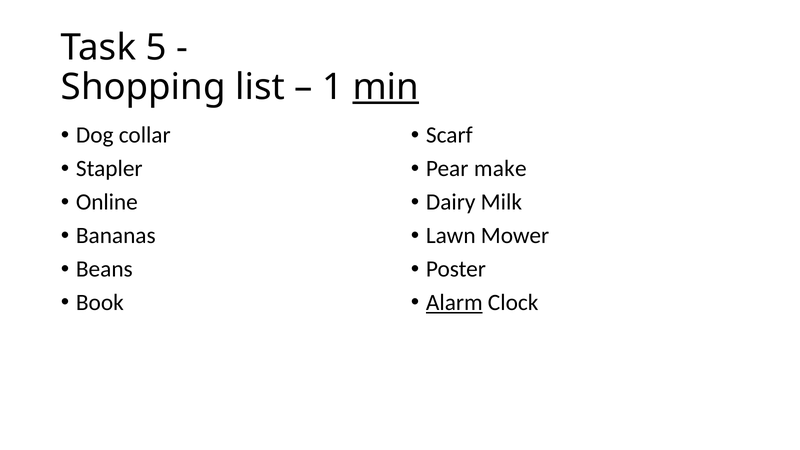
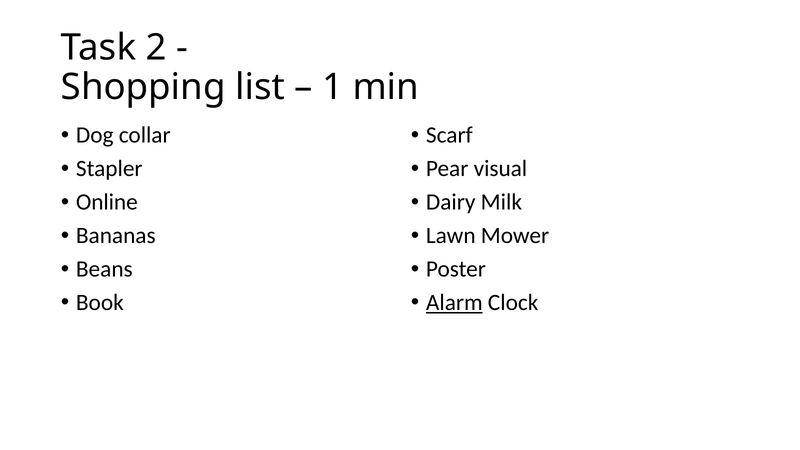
5: 5 -> 2 (156, 47)
min underline: present -> none (386, 87)
make: make -> visual (500, 169)
